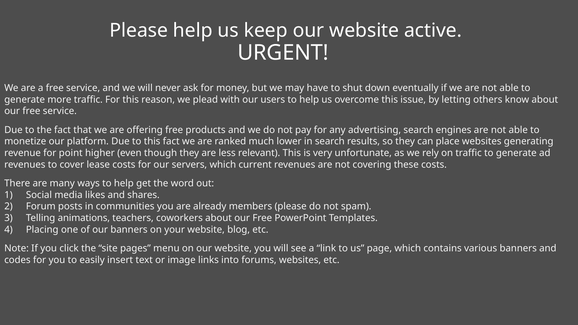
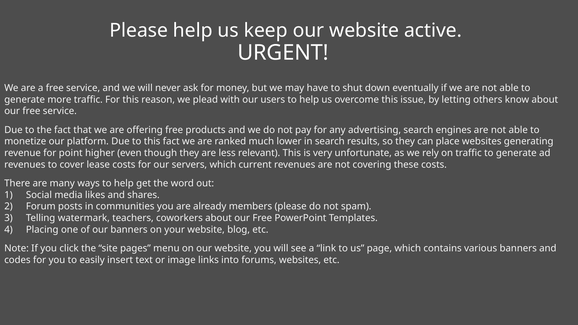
animations: animations -> watermark (84, 218)
